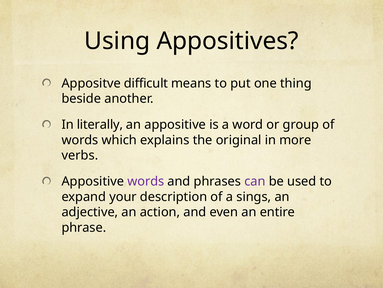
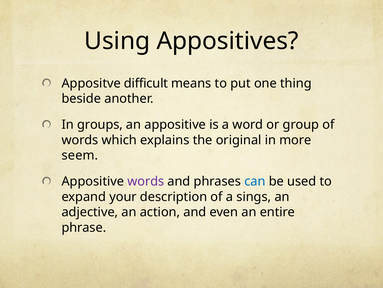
literally: literally -> groups (100, 124)
verbs: verbs -> seem (80, 155)
can colour: purple -> blue (255, 181)
